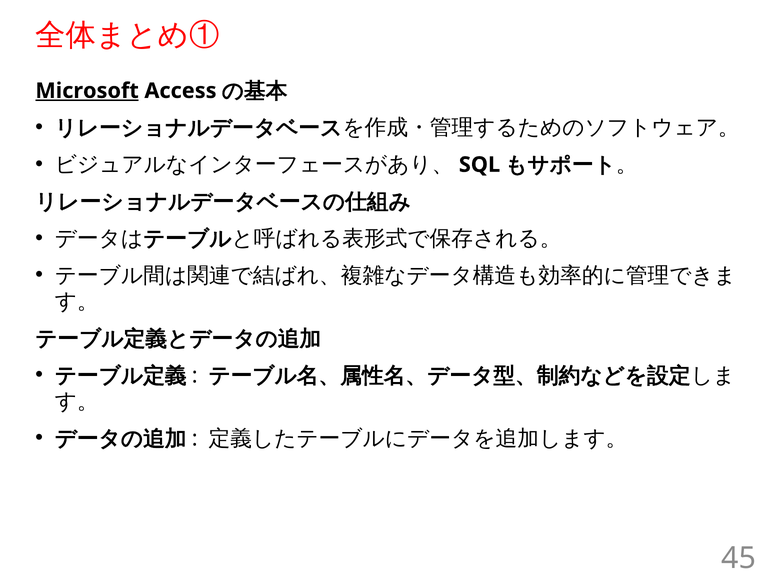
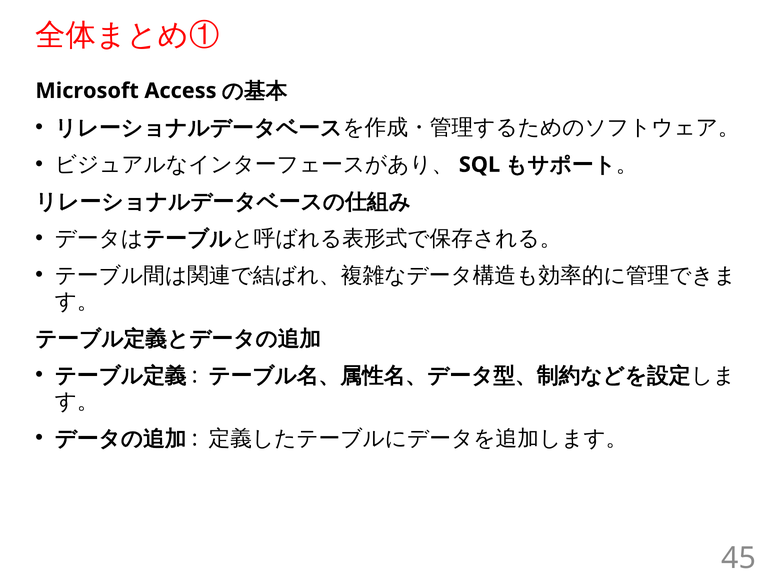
Microsoft underline: present -> none (87, 91)
